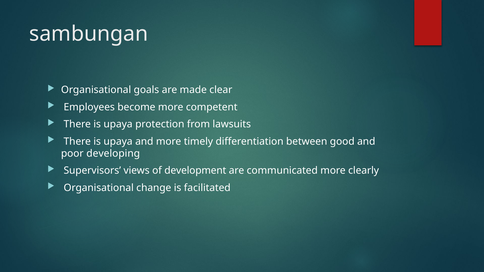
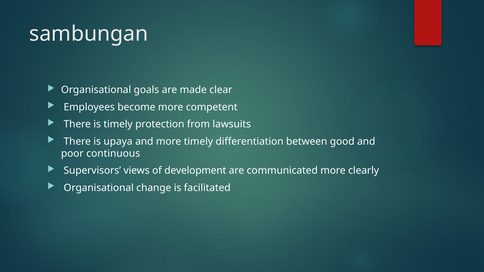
upaya: upaya -> timely (118, 124)
developing: developing -> continuous (113, 154)
